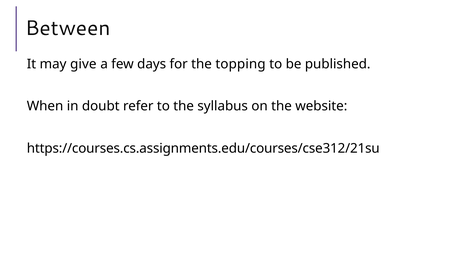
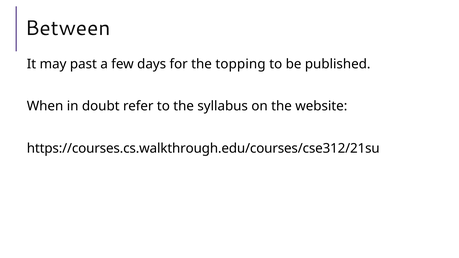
give: give -> past (83, 64)
https://courses.cs.assignments.edu/courses/cse312/21su: https://courses.cs.assignments.edu/courses/cse312/21su -> https://courses.cs.walkthrough.edu/courses/cse312/21su (203, 149)
